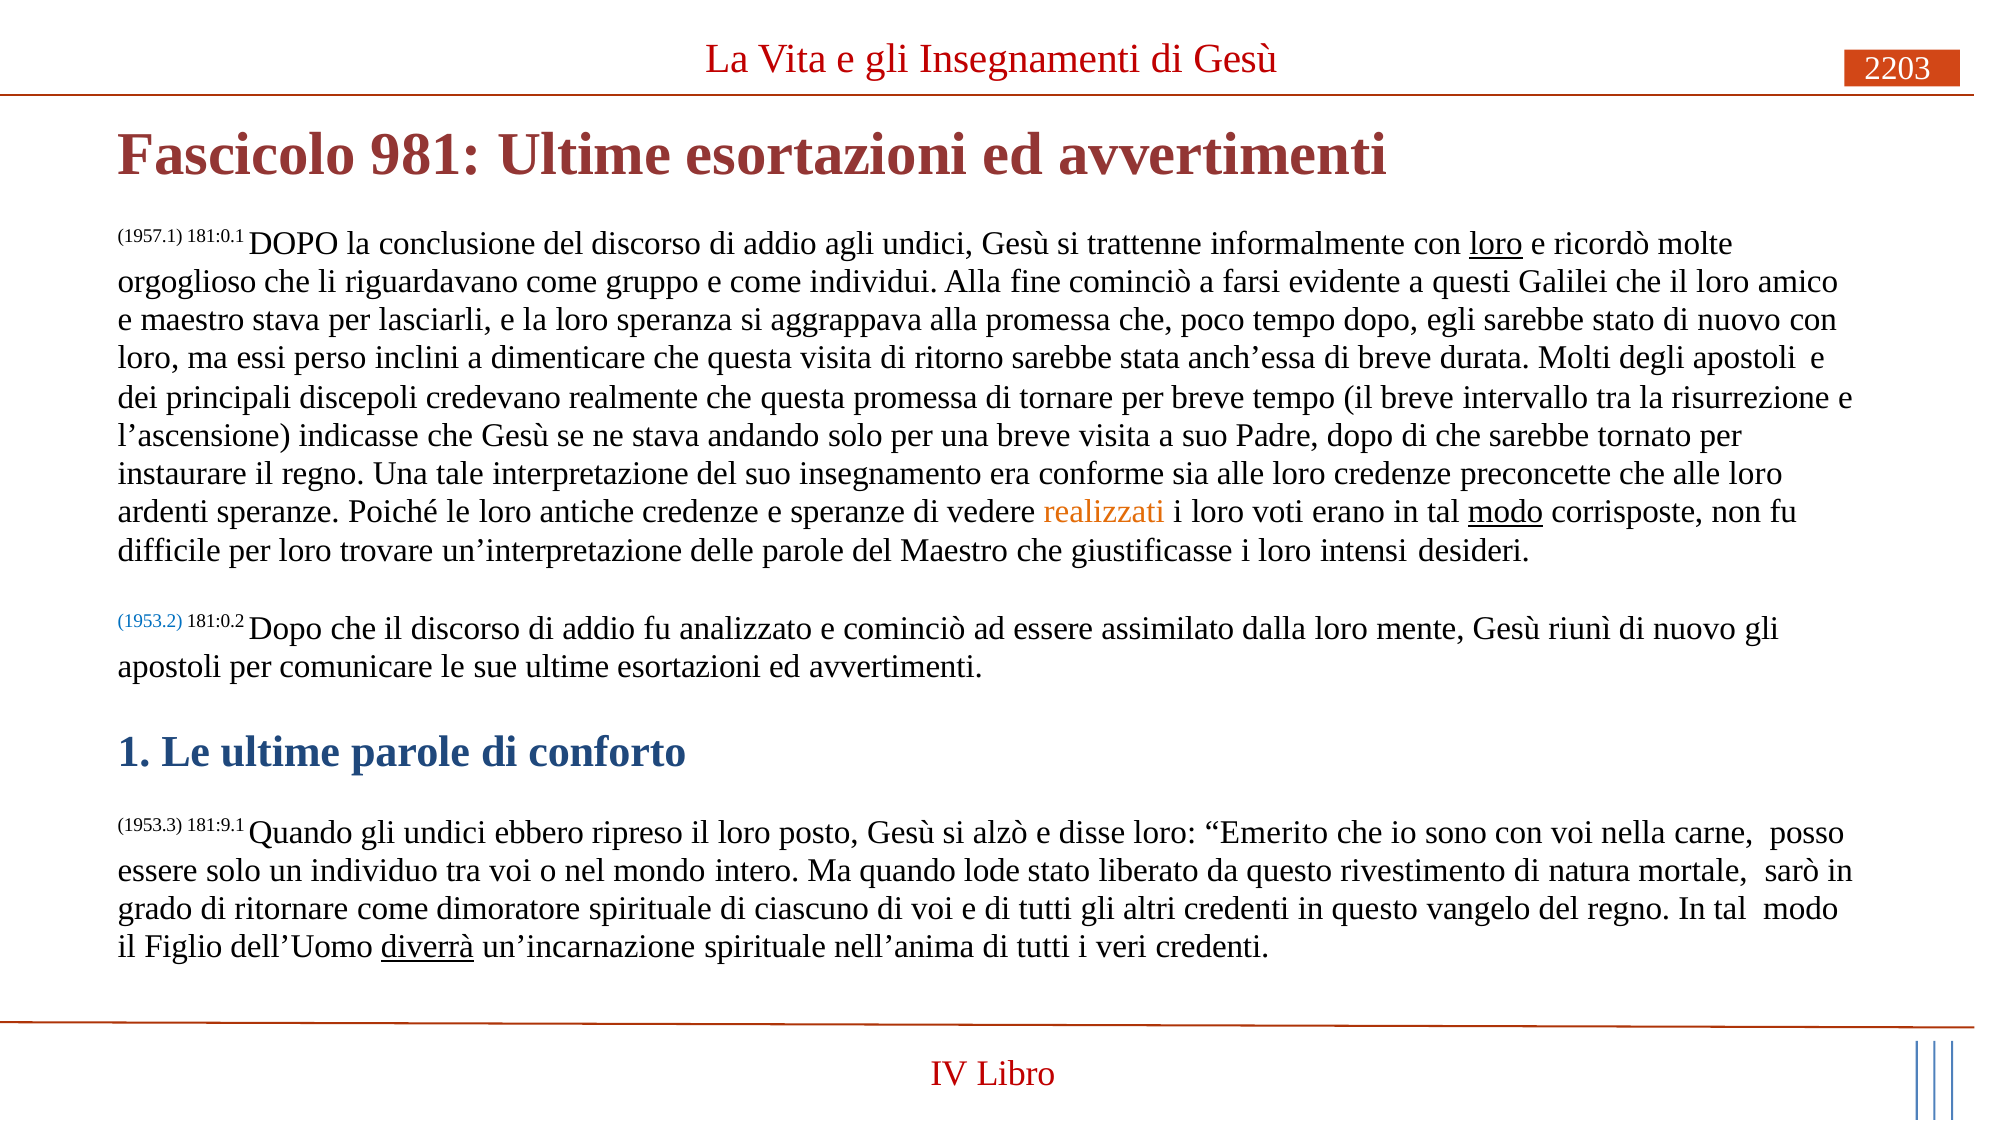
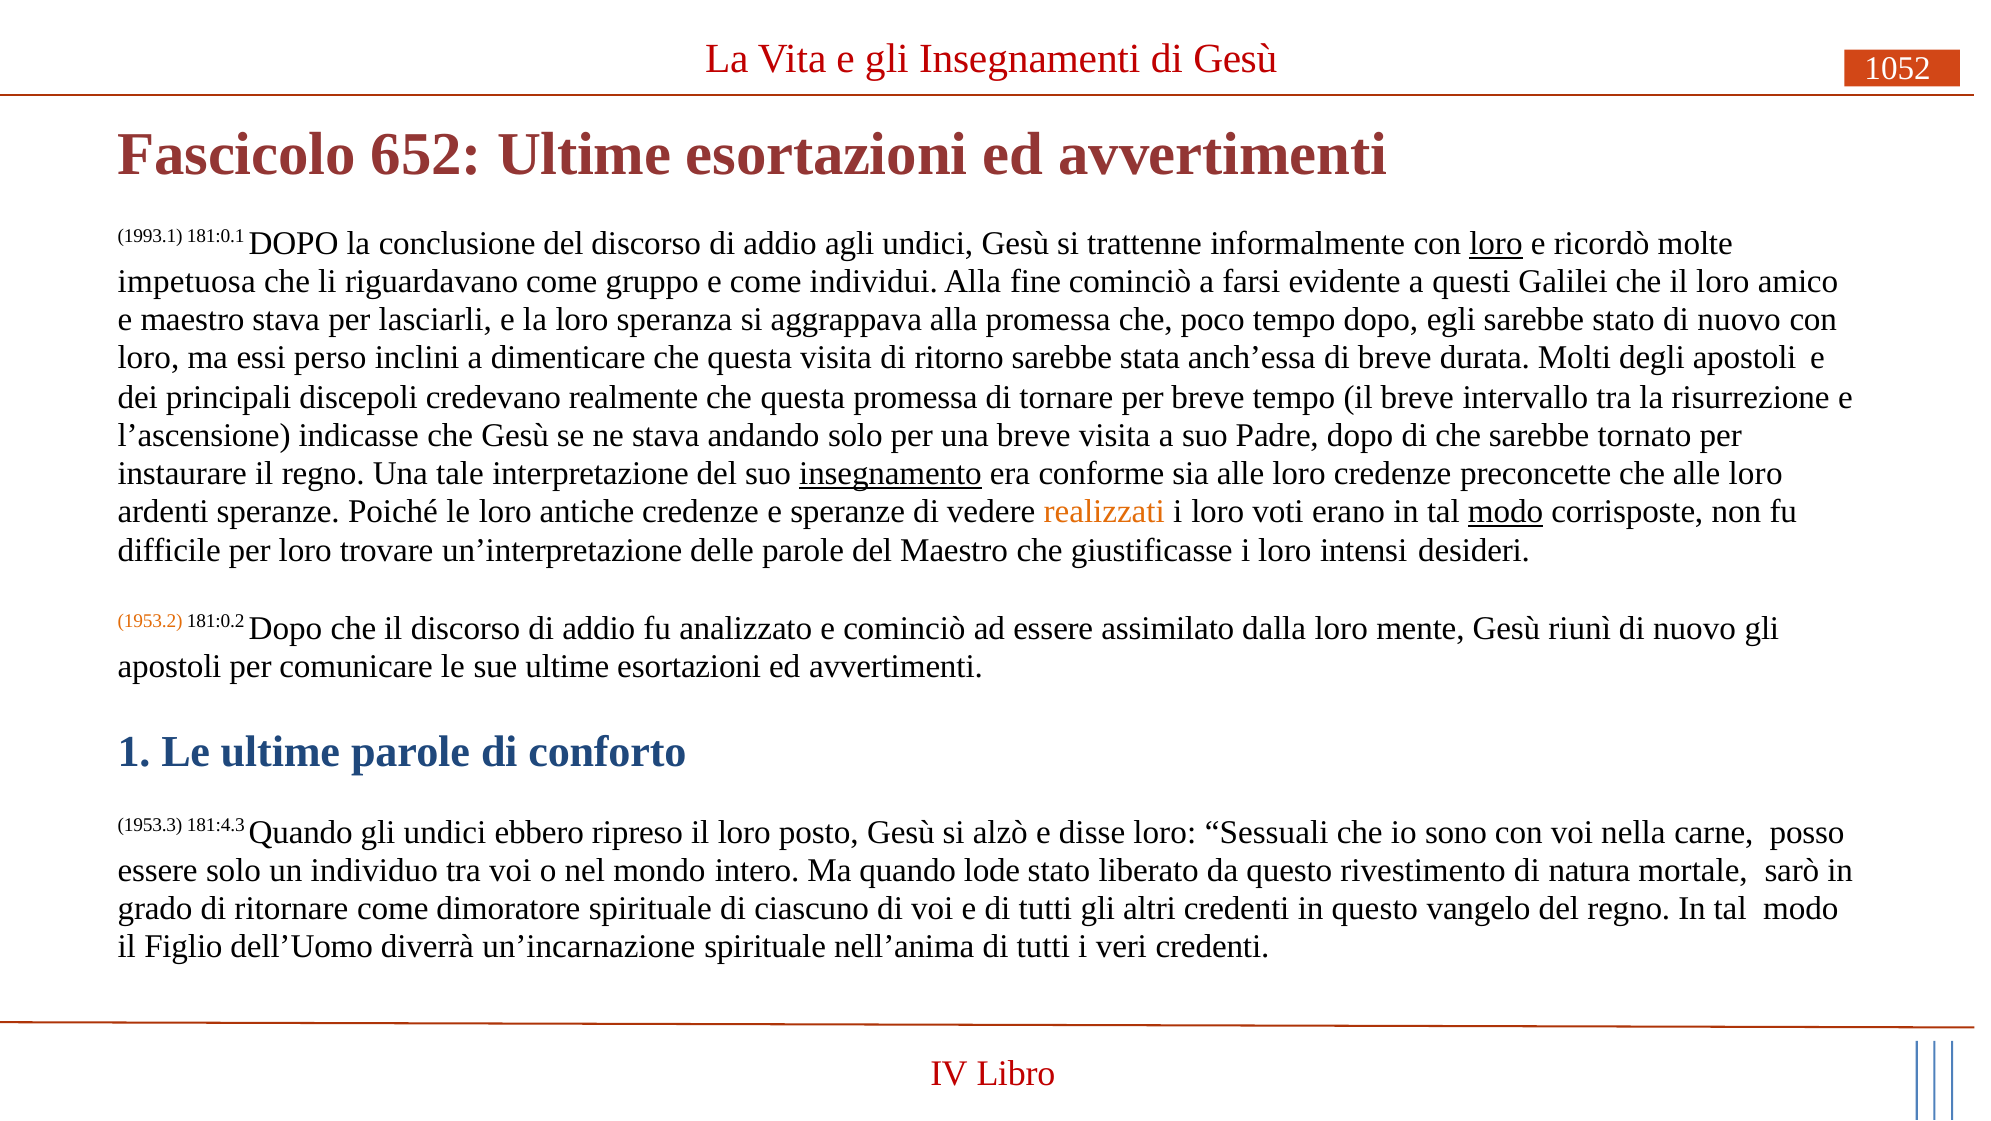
2203: 2203 -> 1052 (1898, 69)
981: 981 -> 652 (427, 154)
1957.1: 1957.1 -> 1993.1 (150, 236)
orgoglioso: orgoglioso -> impetuosa (187, 282)
insegnamento underline: none -> present (890, 474)
1953.2 colour: blue -> orange (150, 621)
181:9.1: 181:9.1 -> 181:4.3 (216, 825)
Emerito: Emerito -> Sessuali (1267, 833)
diverrà underline: present -> none (427, 947)
